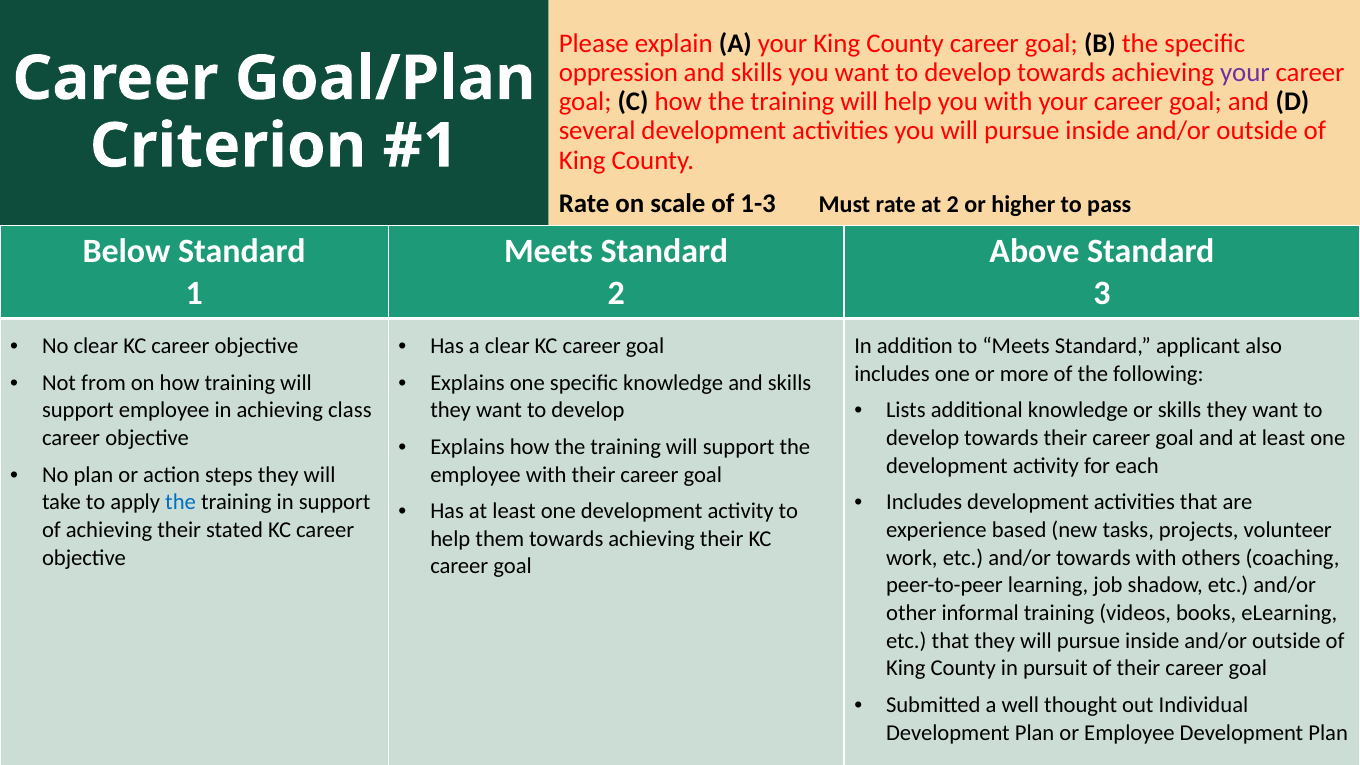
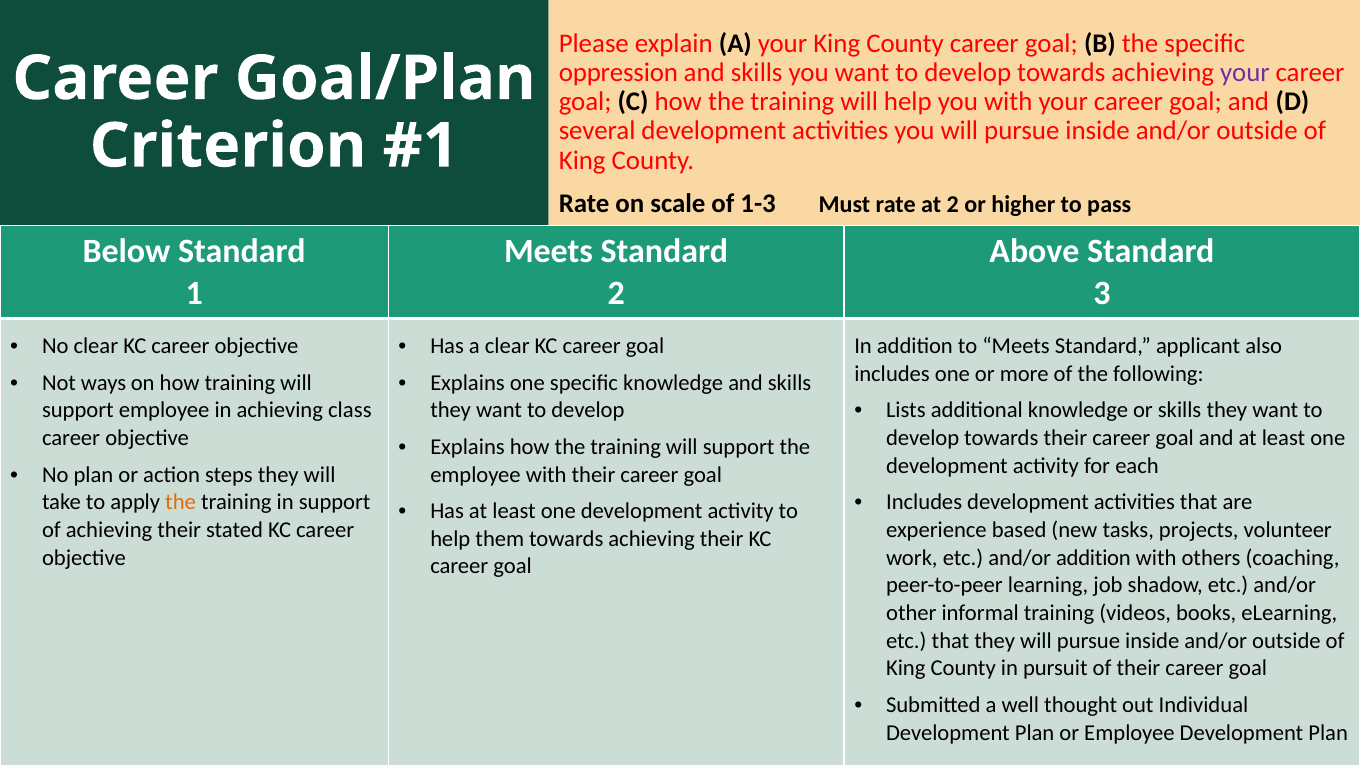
from: from -> ways (104, 383)
the colour: blue -> orange (181, 502)
and/or towards: towards -> addition (1093, 558)
